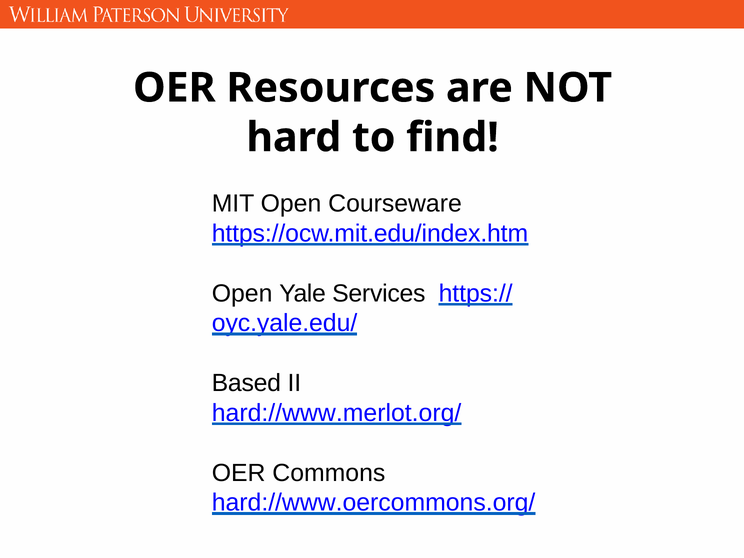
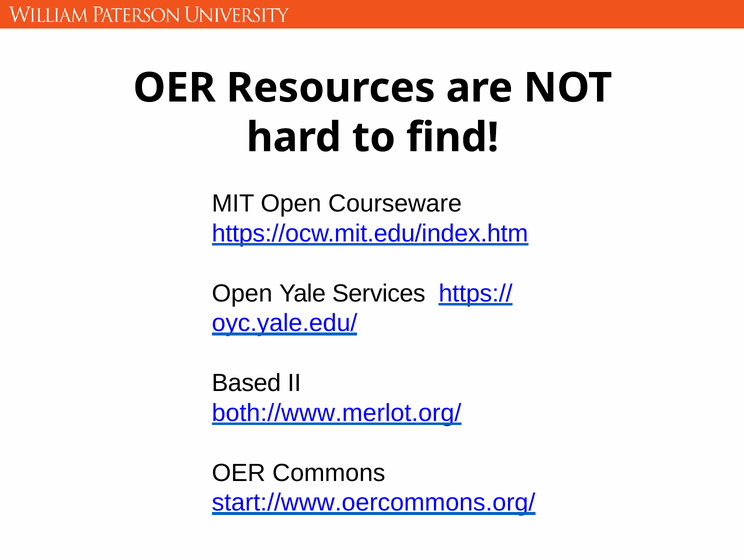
hard://www.merlot.org/: hard://www.merlot.org/ -> both://www.merlot.org/ (337, 413)
hard://www.oercommons.org/: hard://www.oercommons.org/ -> start://www.oercommons.org/ (374, 503)
